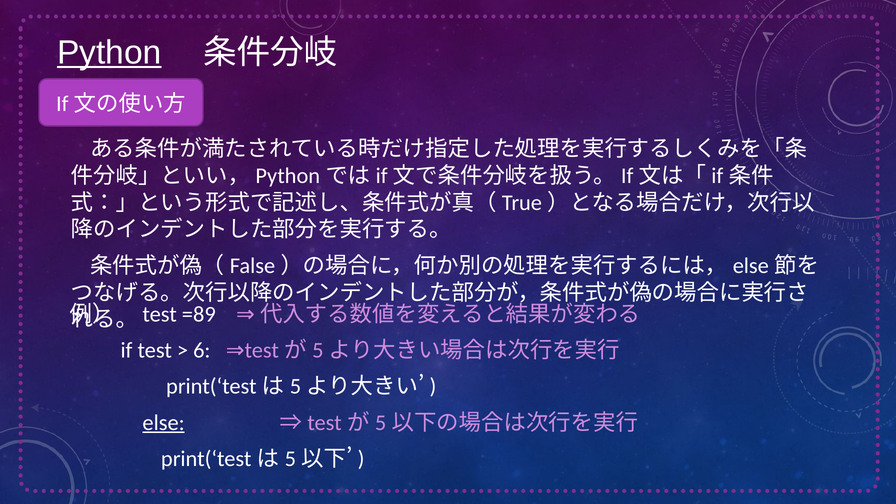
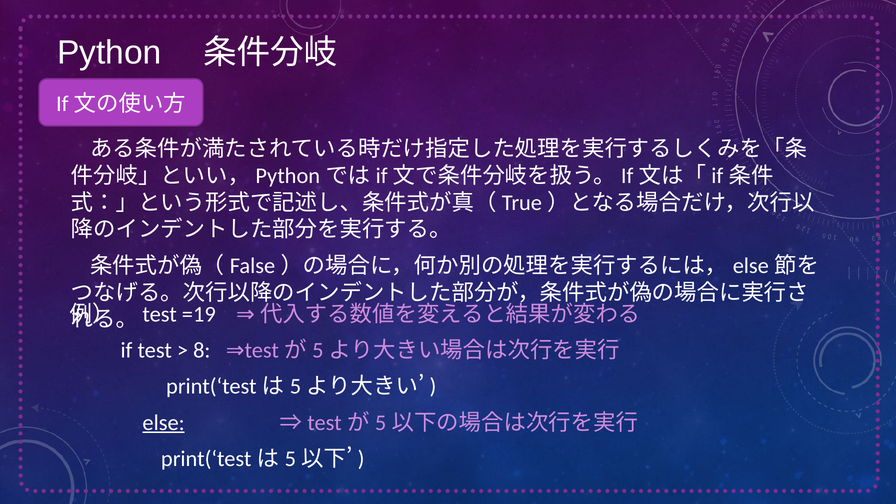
Python underline: present -> none (109, 52)
=89: =89 -> =19 (199, 314)
6: 6 -> 8 (202, 350)
